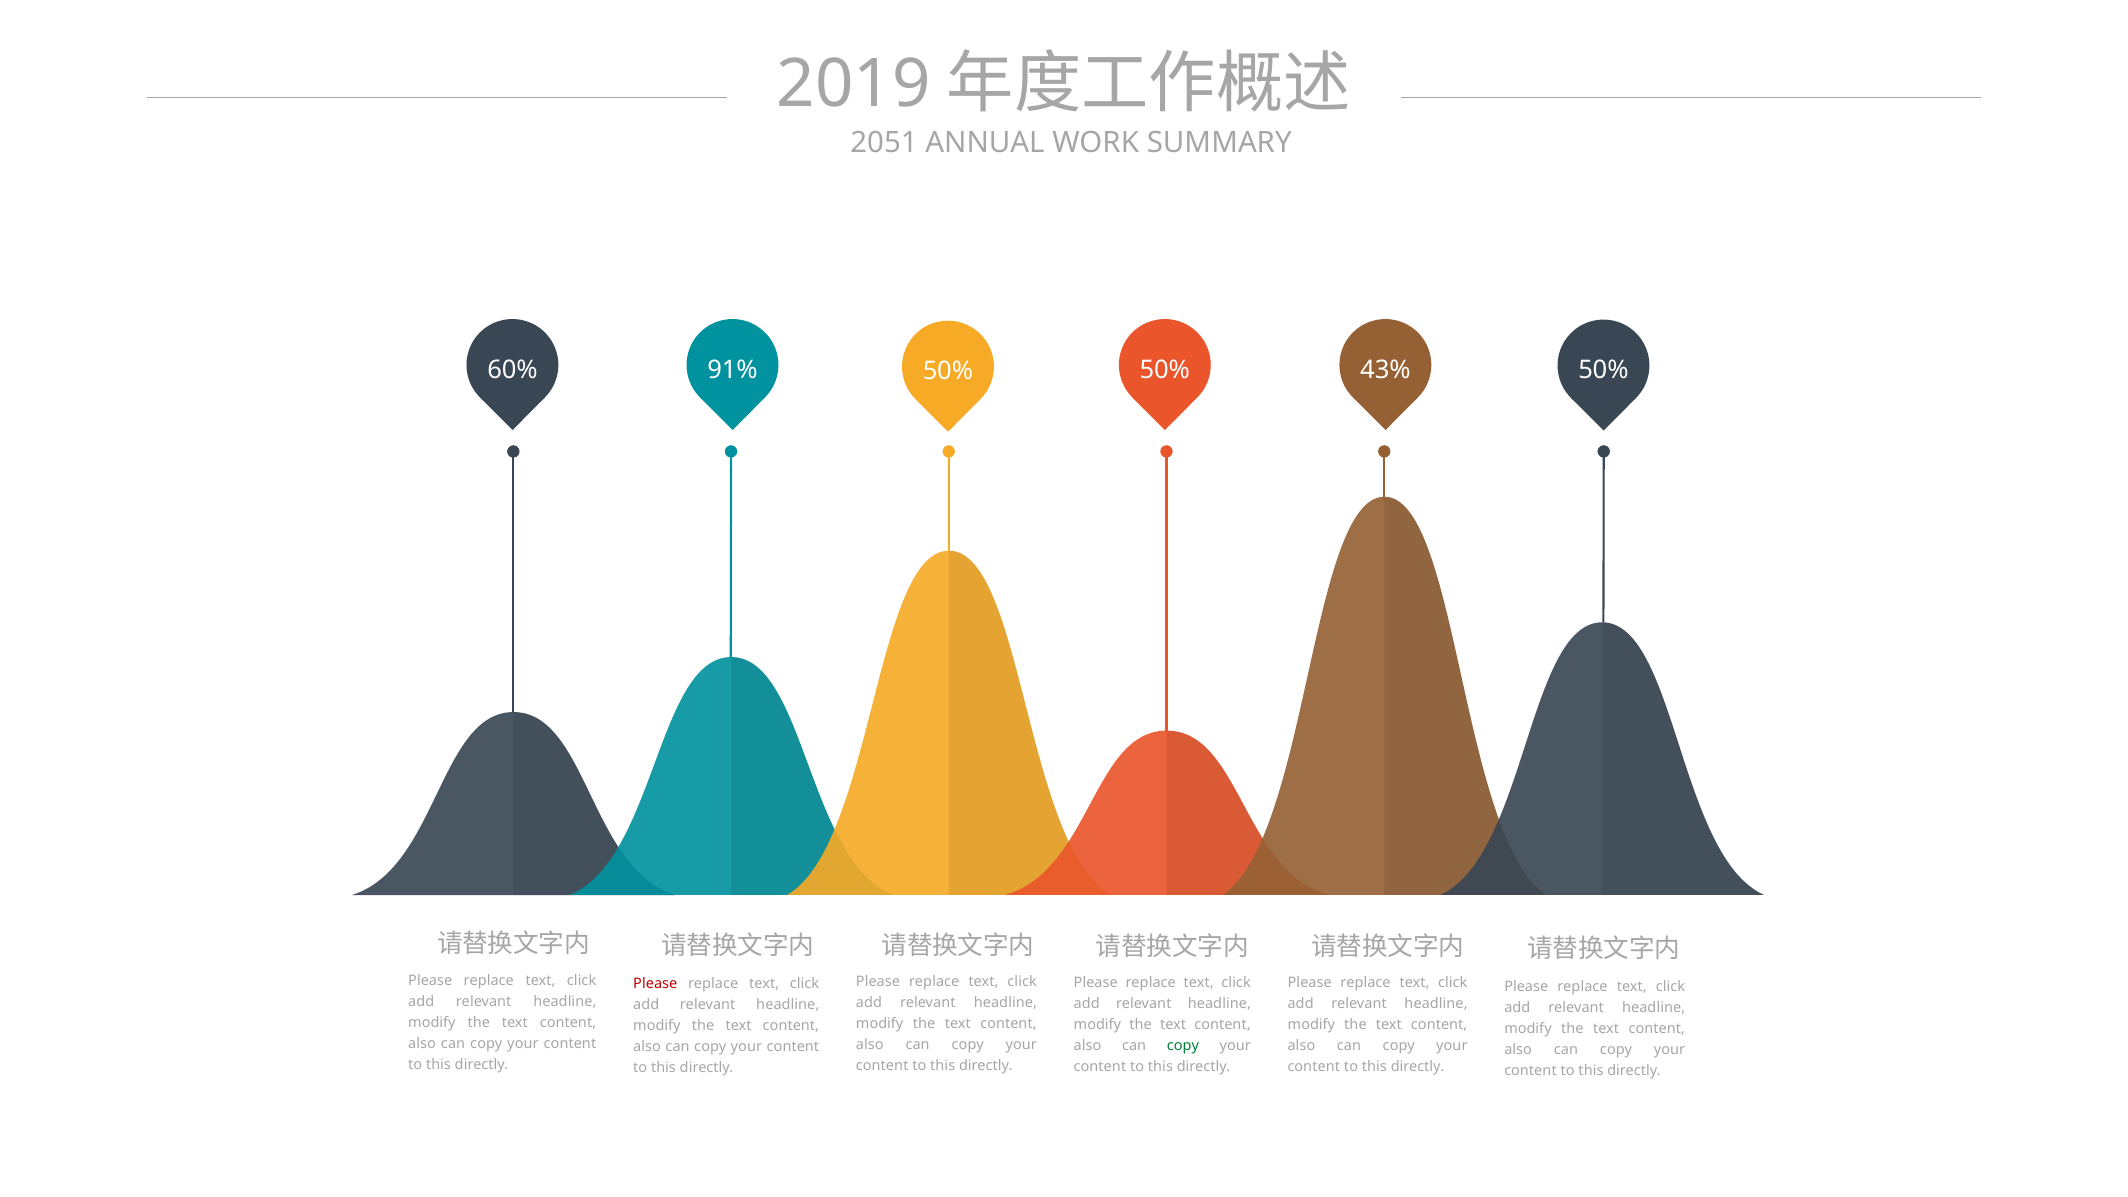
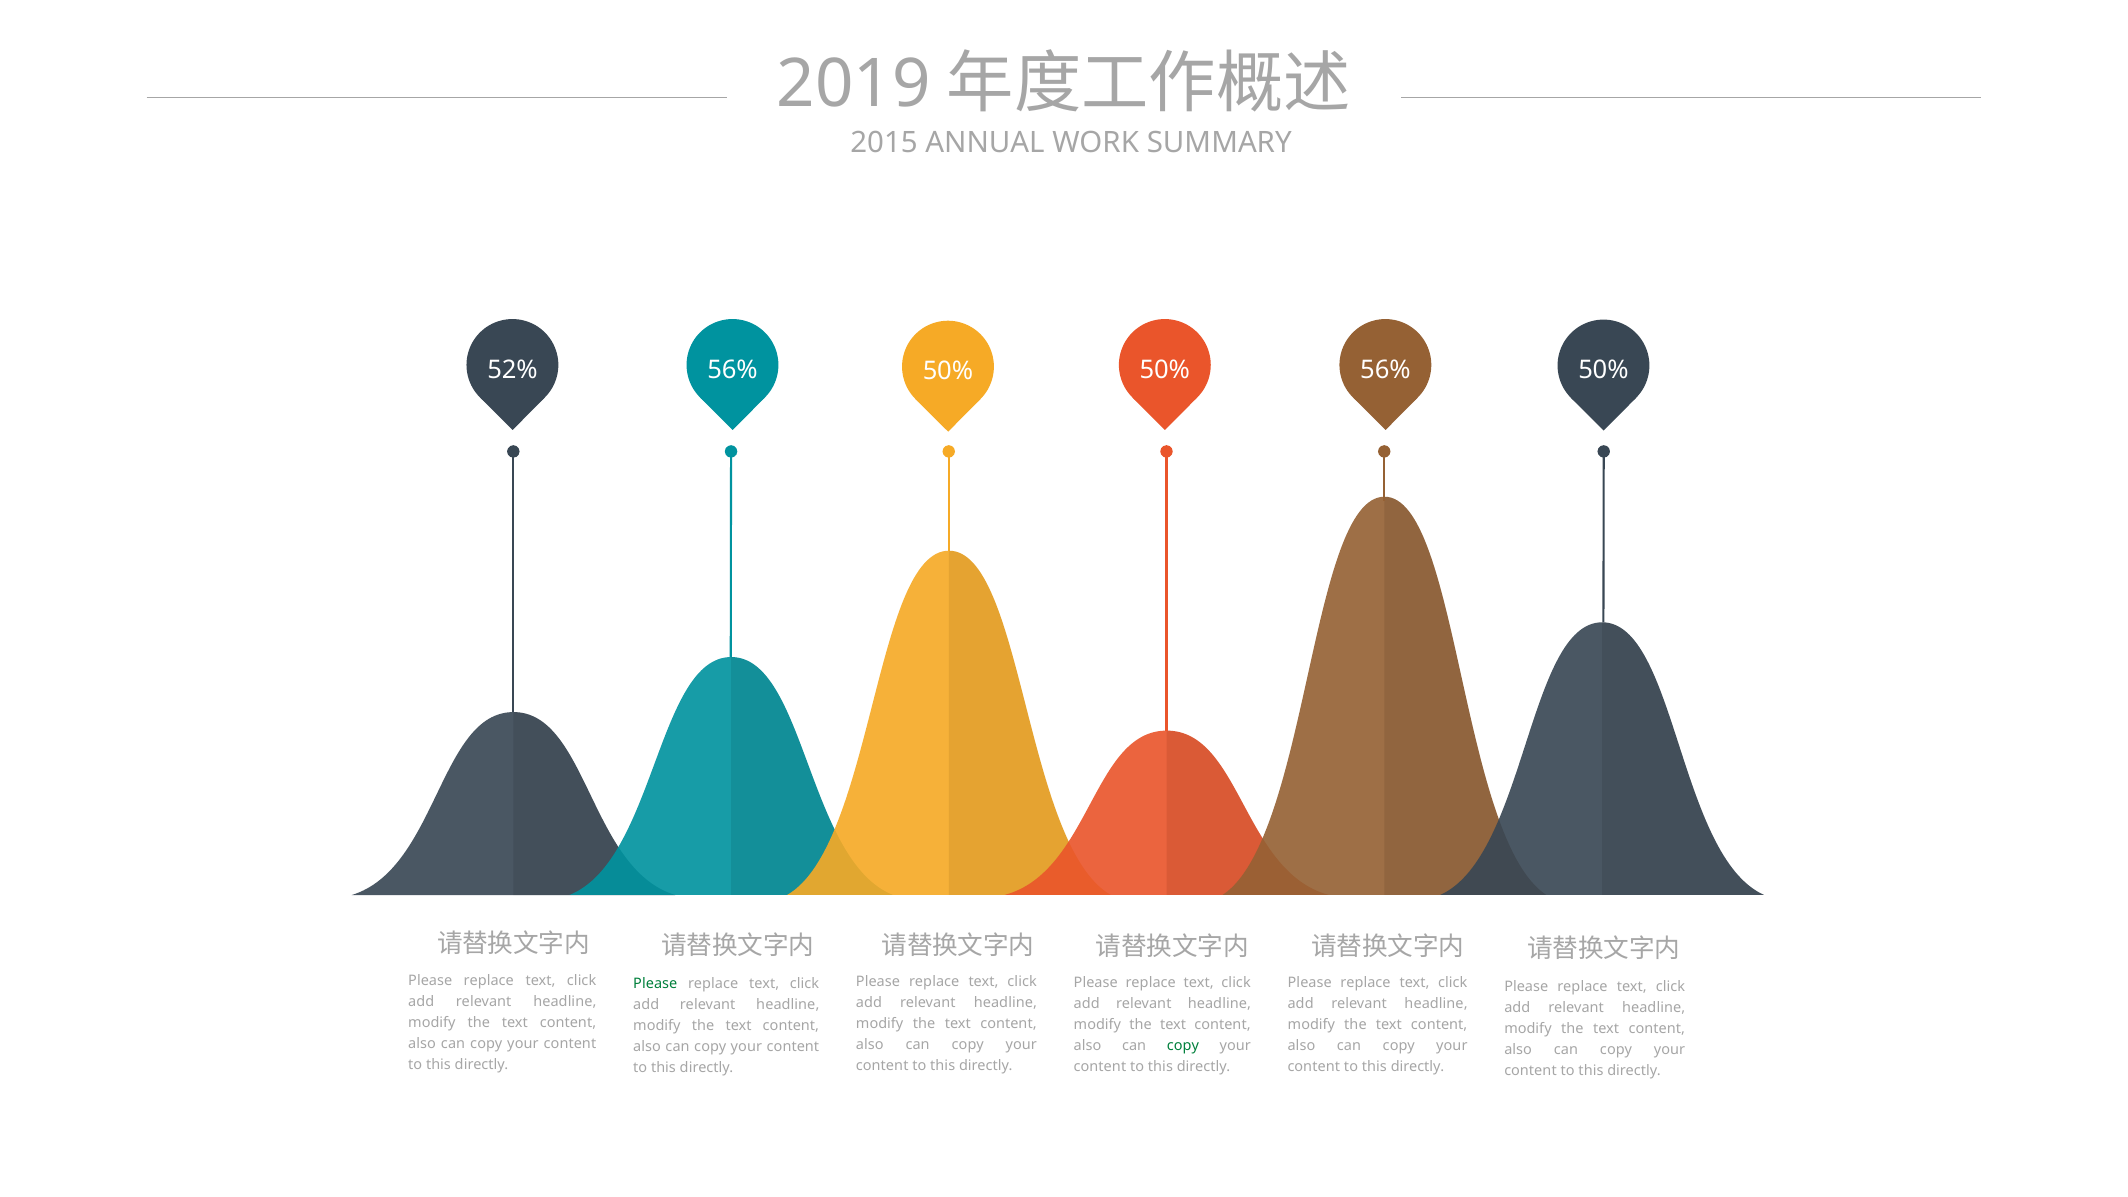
2051: 2051 -> 2015 (884, 143)
60%: 60% -> 52% (512, 370)
91%: 91% -> 56% (733, 370)
50% 43%: 43% -> 56% (1385, 370)
Please colour: red -> green (655, 984)
